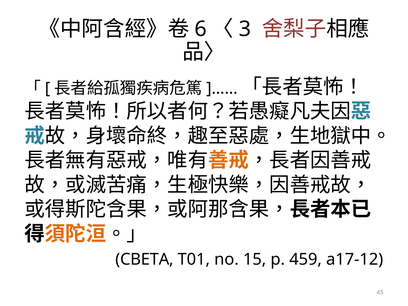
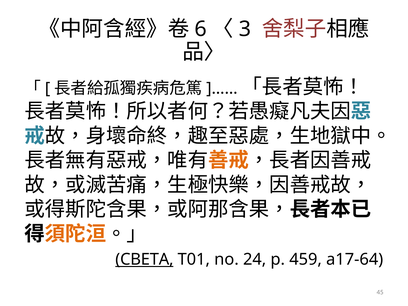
CBETA underline: none -> present (144, 259)
15: 15 -> 24 (255, 259)
a17-12: a17-12 -> a17-64 (355, 259)
